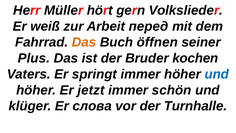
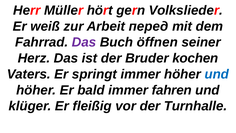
Das colour: orange -> purple (84, 42)
Plus: Plus -> Herz (34, 58)
jetzt: jetzt -> bald (91, 90)
schön: schön -> fahren (172, 90)
слова: слова -> fleißig (92, 106)
